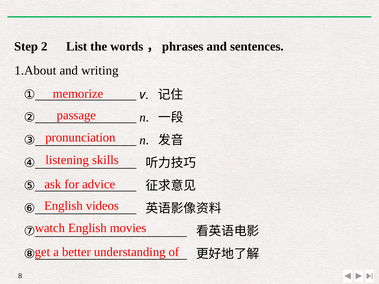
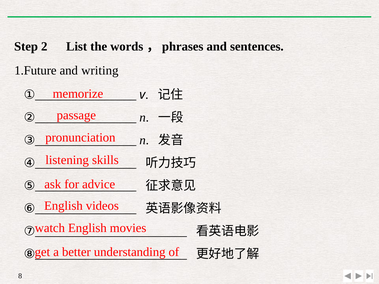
1.About: 1.About -> 1.Future (35, 70)
